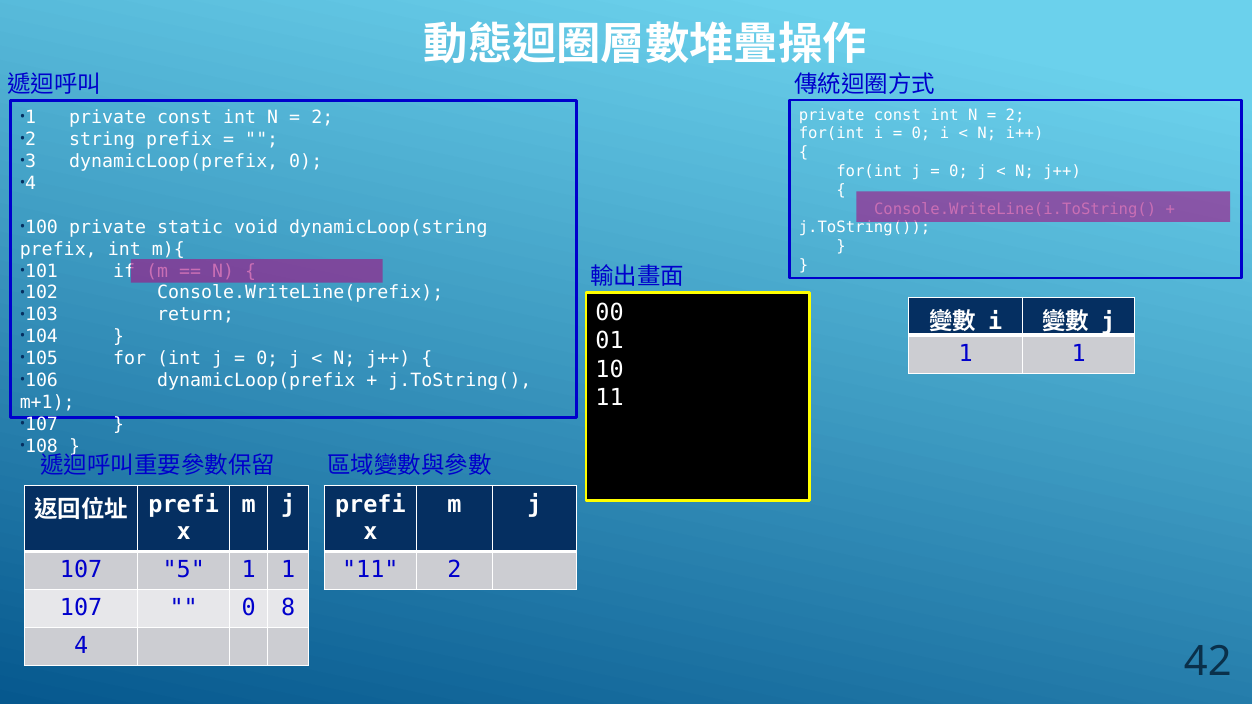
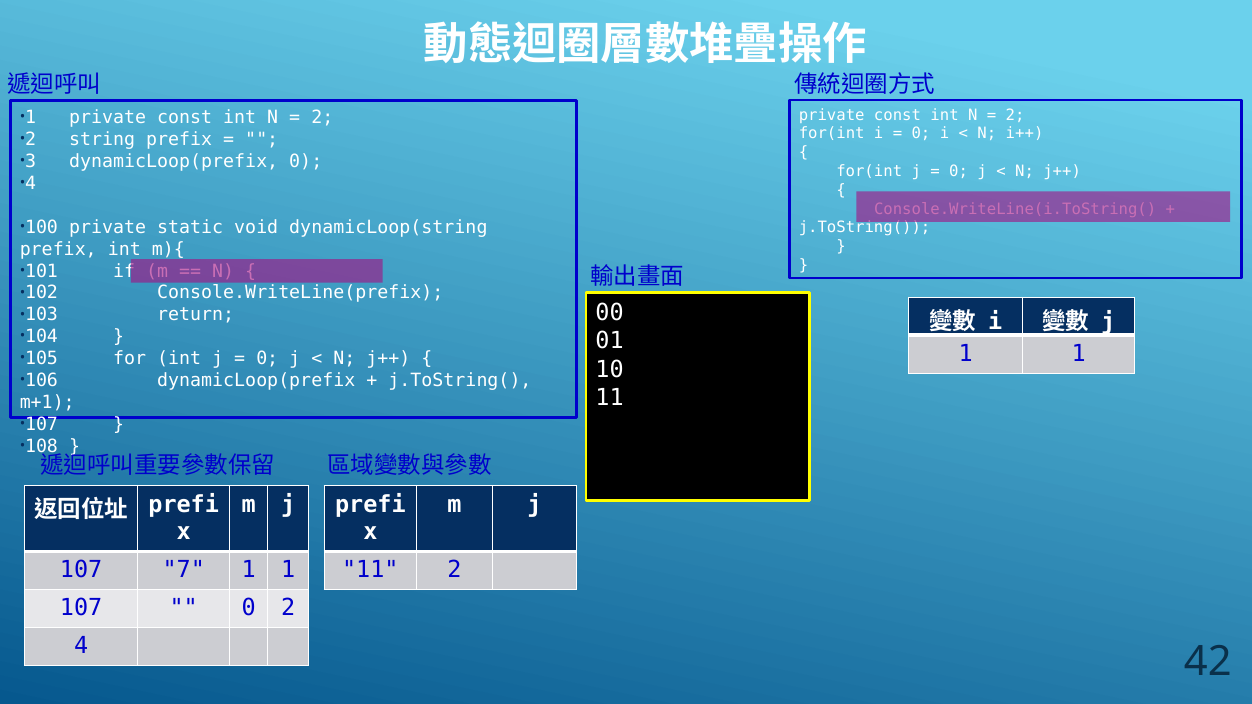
5: 5 -> 7 (184, 570)
0 8: 8 -> 2 (288, 608)
